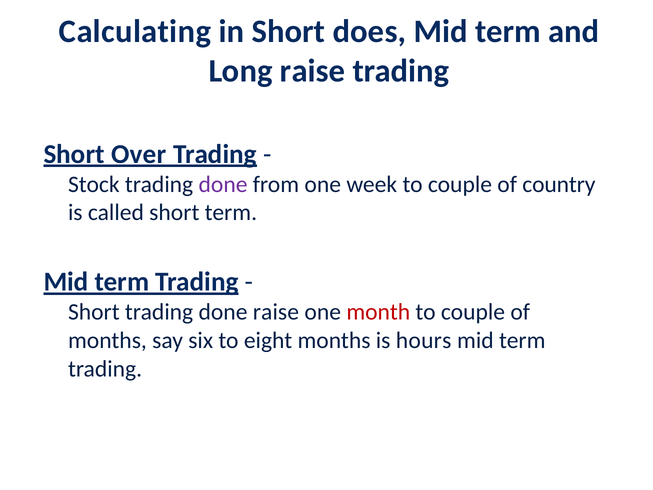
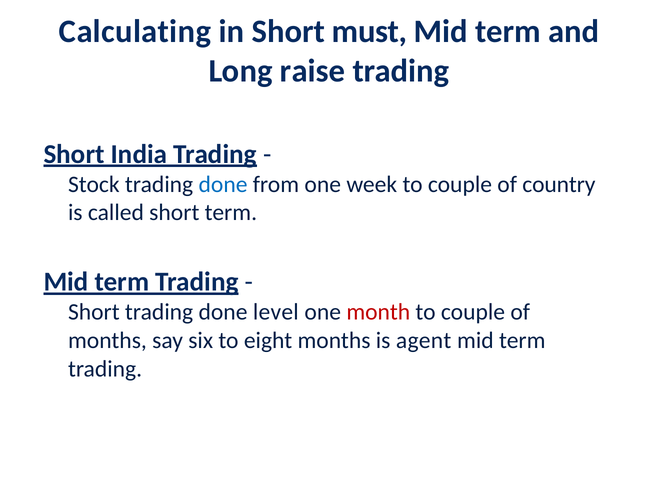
does: does -> must (370, 32)
Over: Over -> India (139, 154)
done colour: purple -> blue (223, 184)
done raise: raise -> level (276, 312)
hours: hours -> agent (424, 340)
